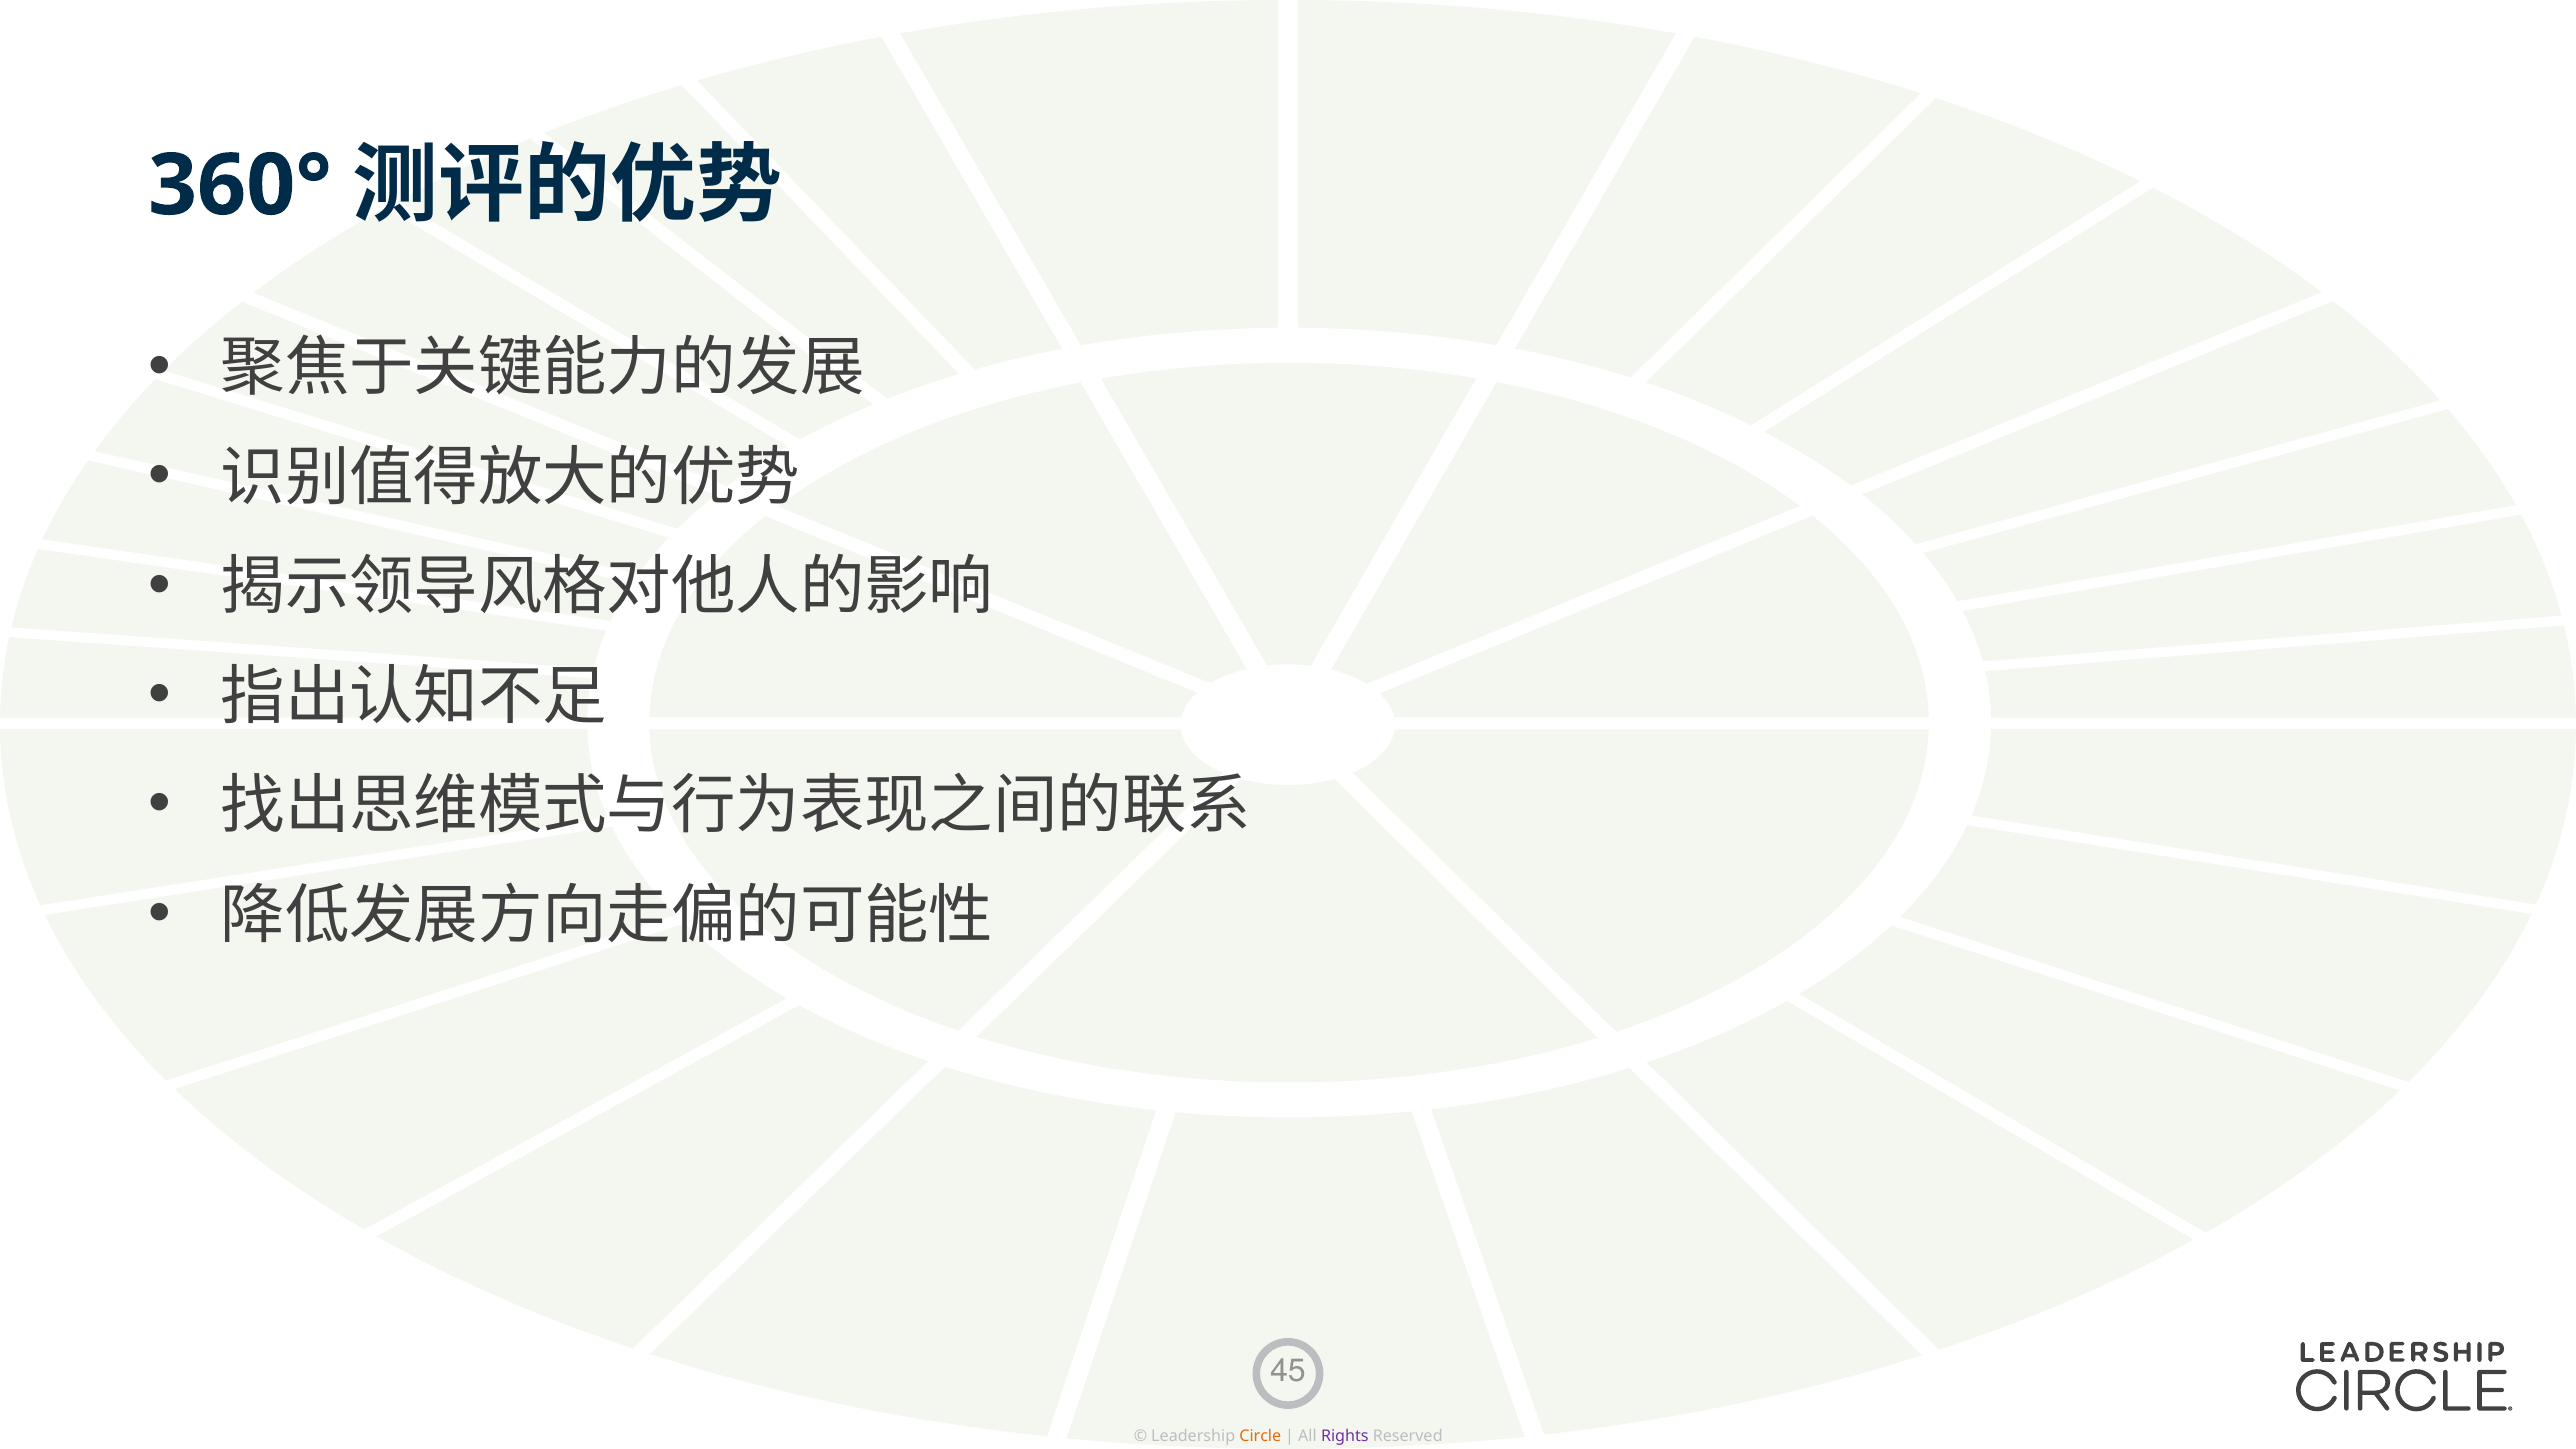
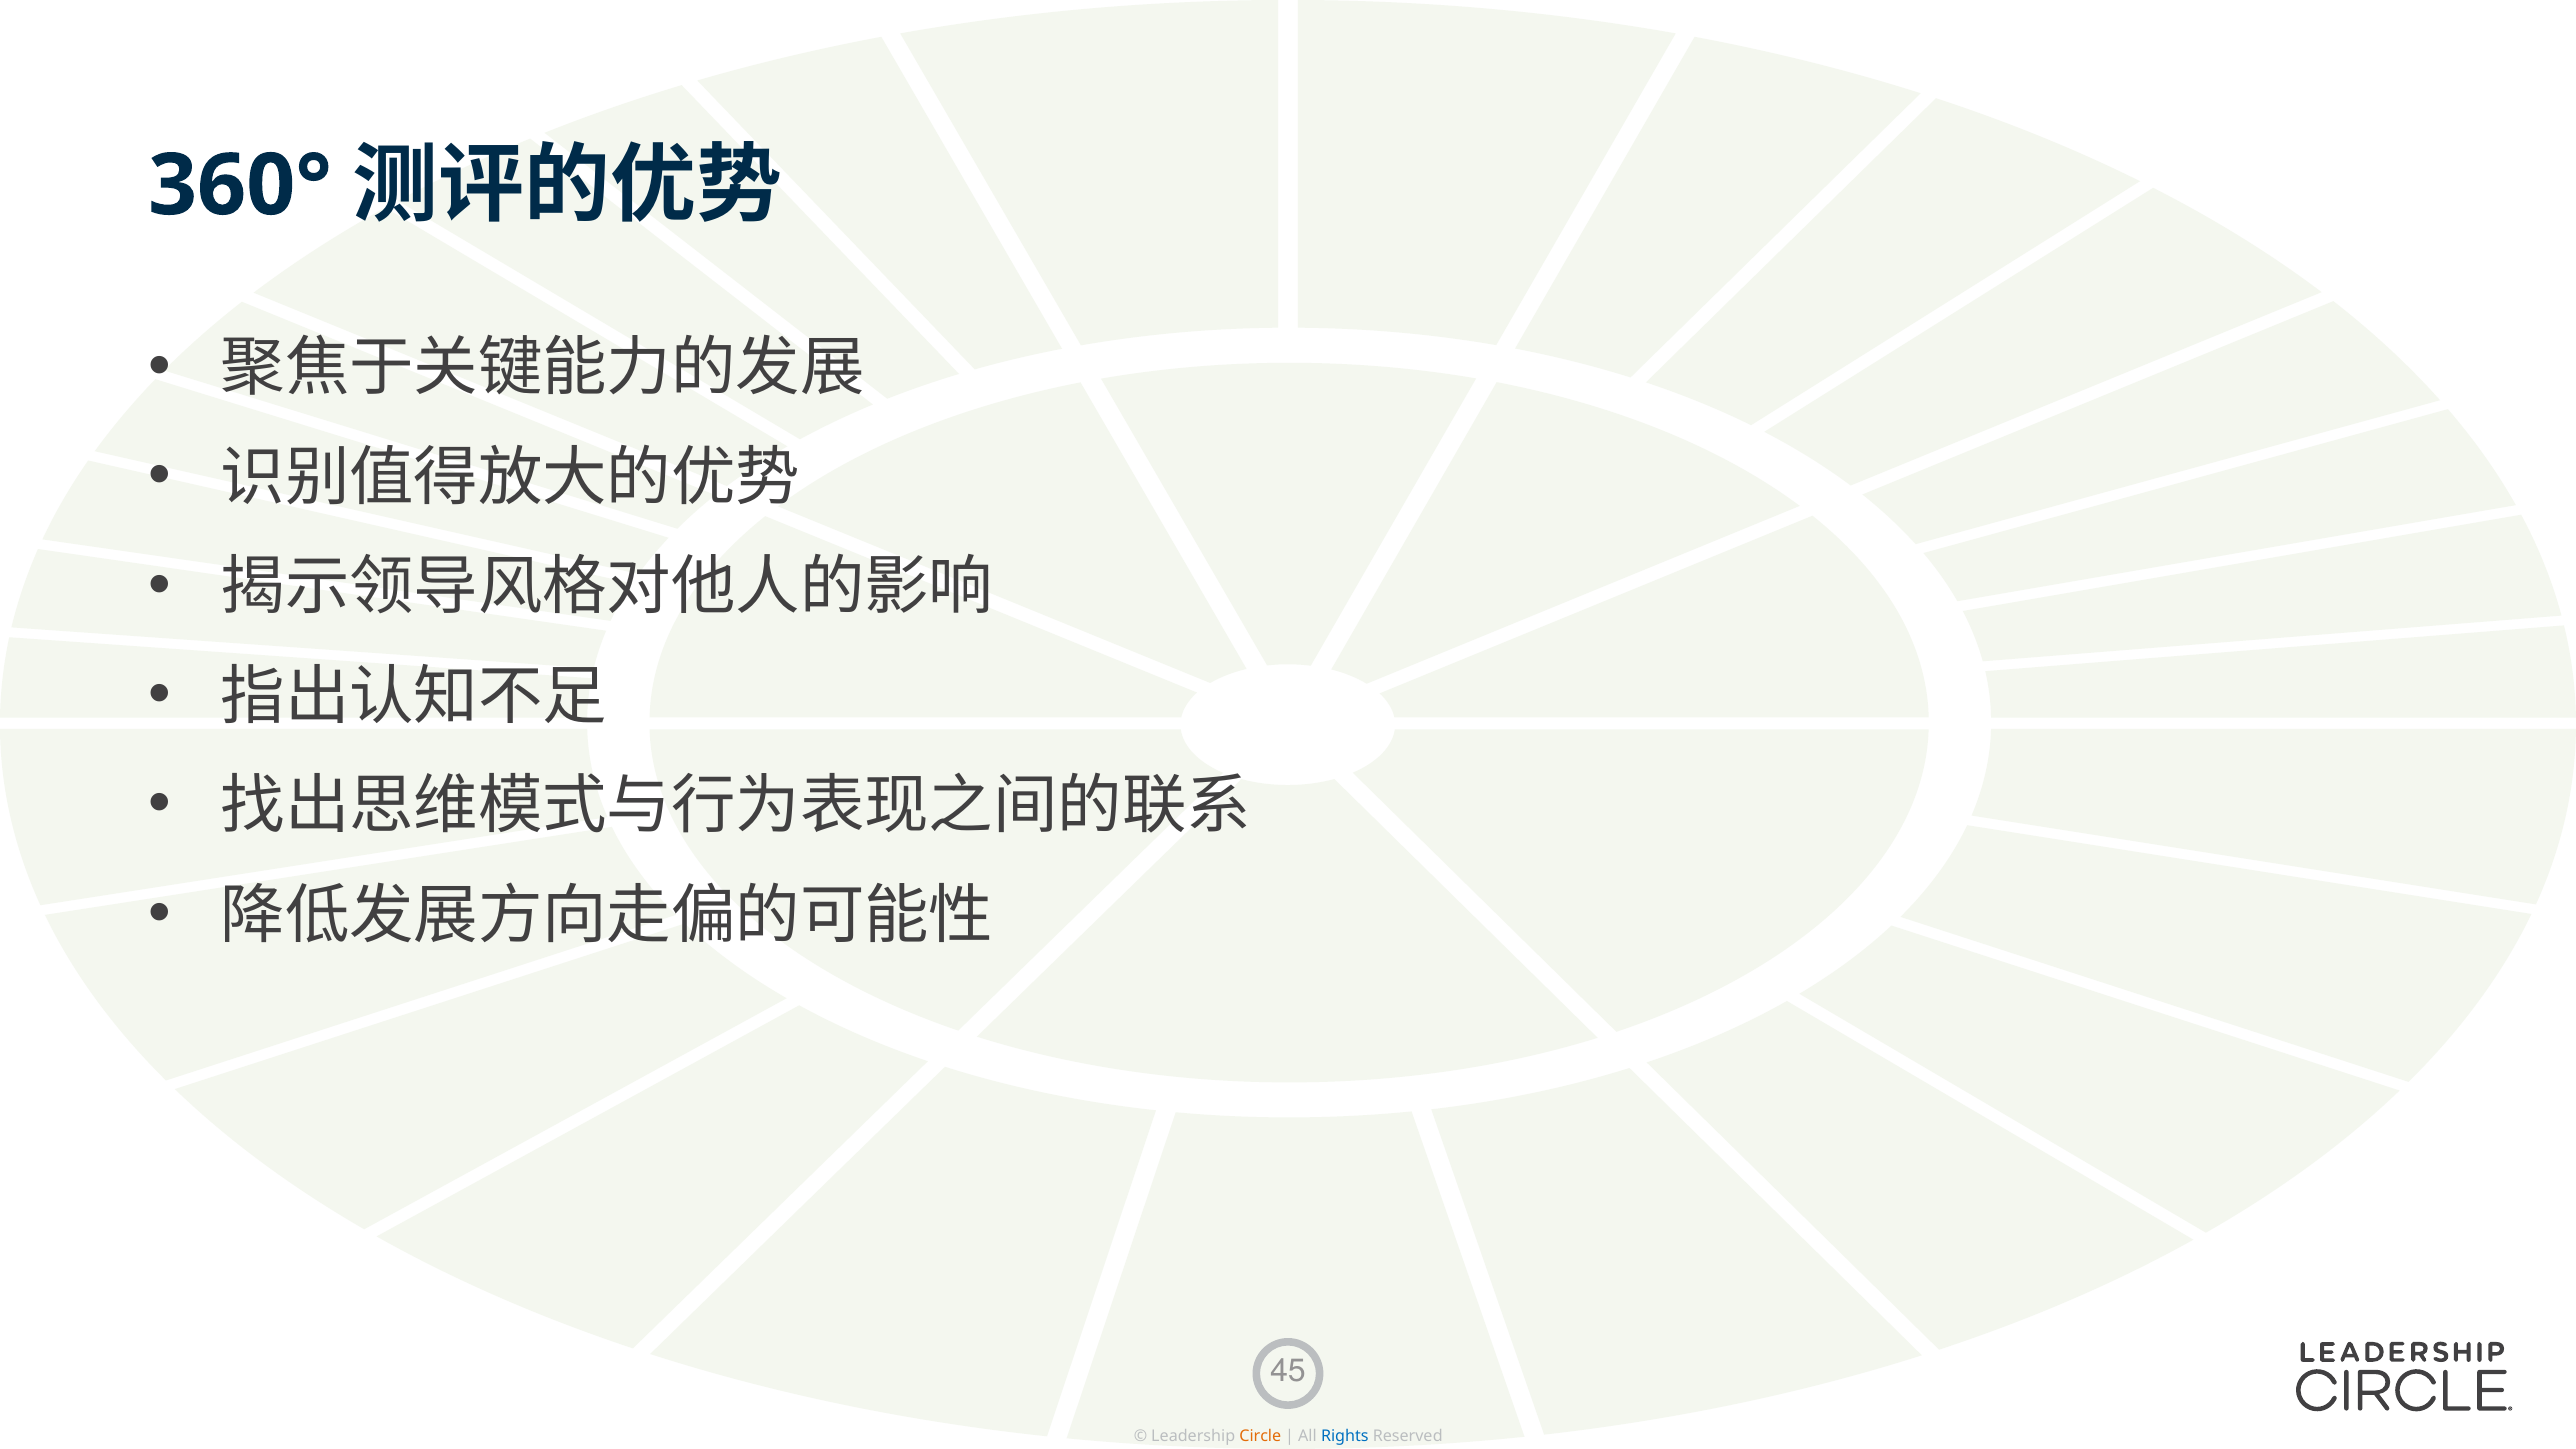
Rights colour: purple -> blue (1345, 1436)
